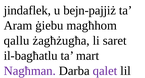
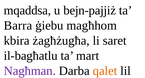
jindaflek: jindaflek -> mqaddsa (27, 10)
Aram: Aram -> Barra (18, 25)
qallu: qallu -> kbira (17, 41)
qalet colour: purple -> orange (105, 71)
